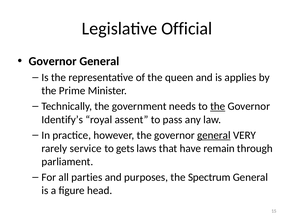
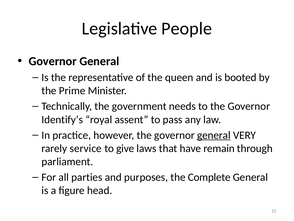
Official: Official -> People (187, 28)
applies: applies -> booted (241, 77)
the underline: present -> none (218, 106)
gets: gets -> give (125, 148)
Spectrum: Spectrum -> Complete (209, 177)
